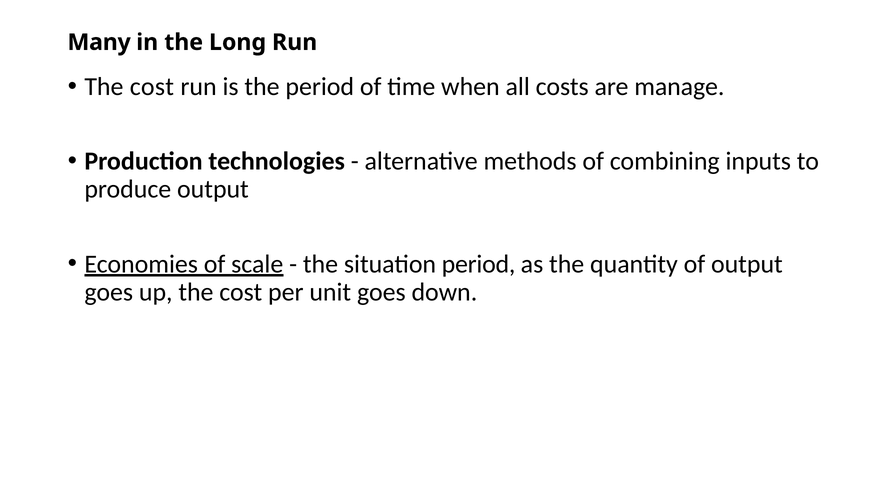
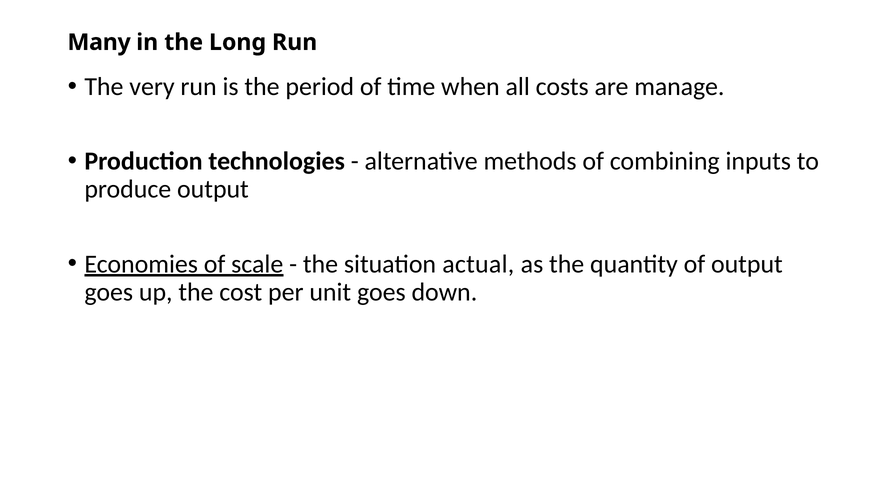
cost: cost -> very (152, 87)
situation period: period -> actual (478, 264)
